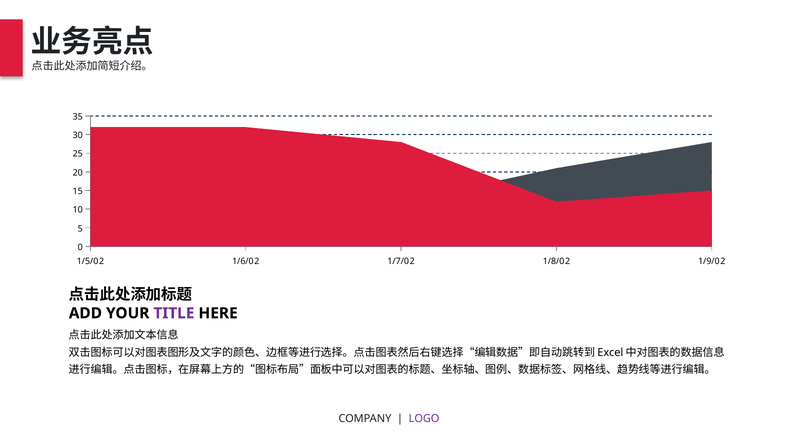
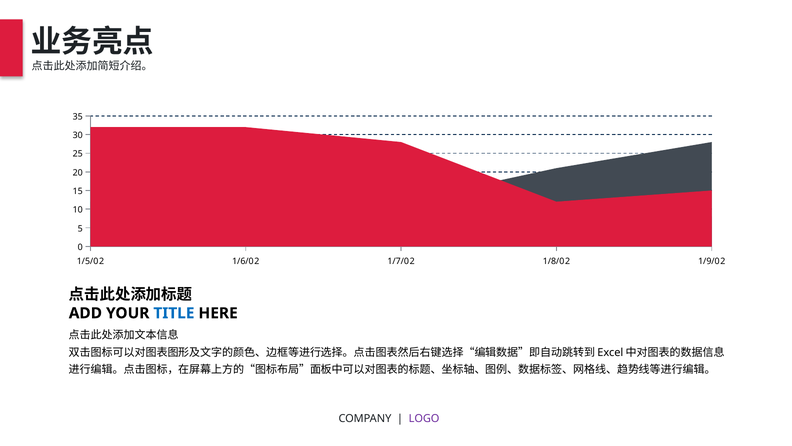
TITLE colour: purple -> blue (174, 313)
